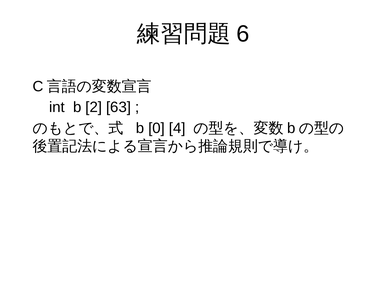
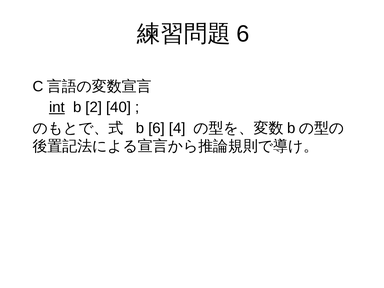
int underline: none -> present (57, 107)
63: 63 -> 40 (119, 107)
b 0: 0 -> 6 (157, 128)
